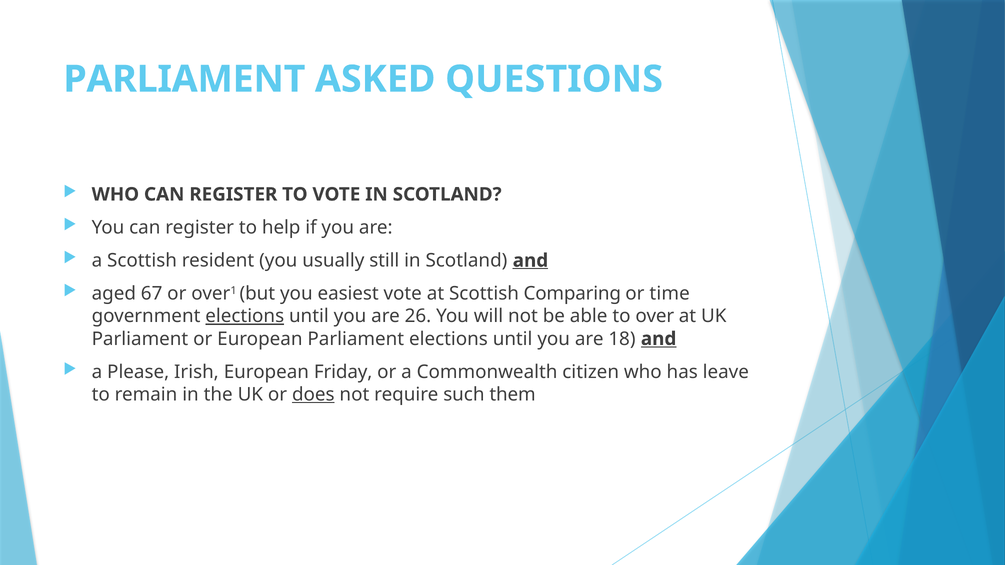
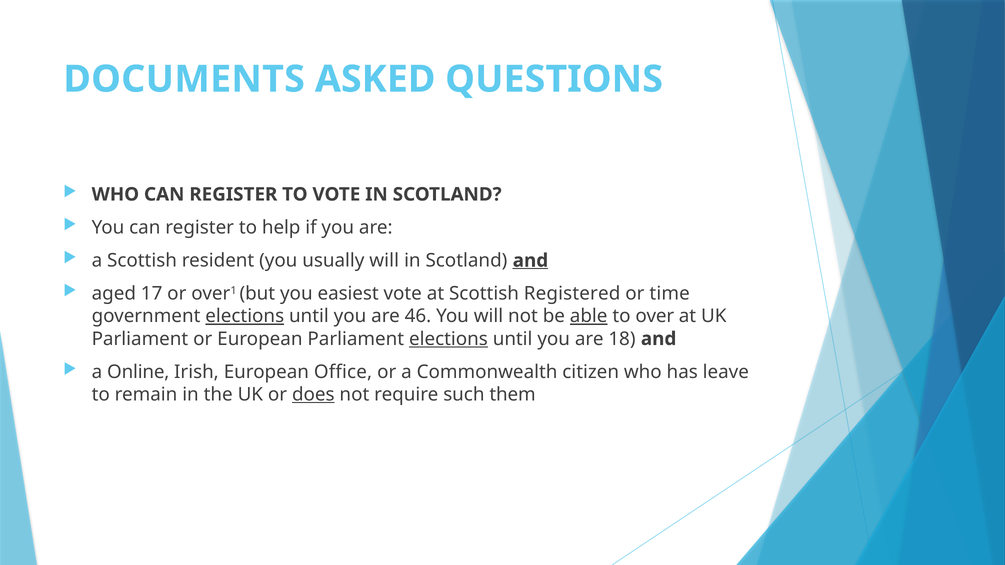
PARLIAMENT: PARLIAMENT -> DOCUMENTS (184, 79)
usually still: still -> will (384, 261)
67: 67 -> 17 (152, 294)
Comparing: Comparing -> Registered (572, 294)
26: 26 -> 46 (418, 316)
able underline: none -> present (589, 316)
elections underline: none -> present (448, 339)
and underline: present -> none (659, 339)
Please: Please -> Online (138, 372)
Friday: Friday -> Office (343, 372)
